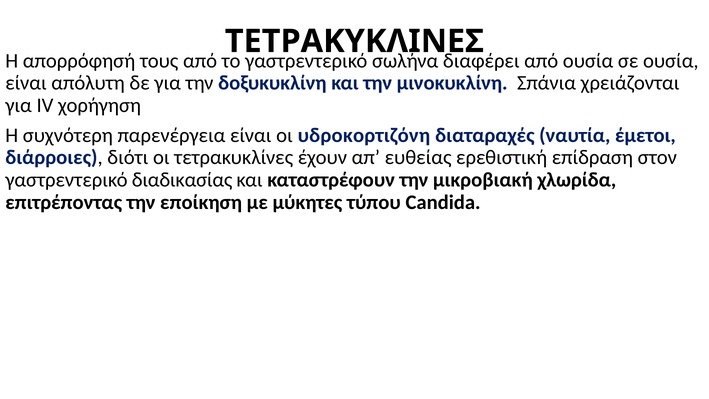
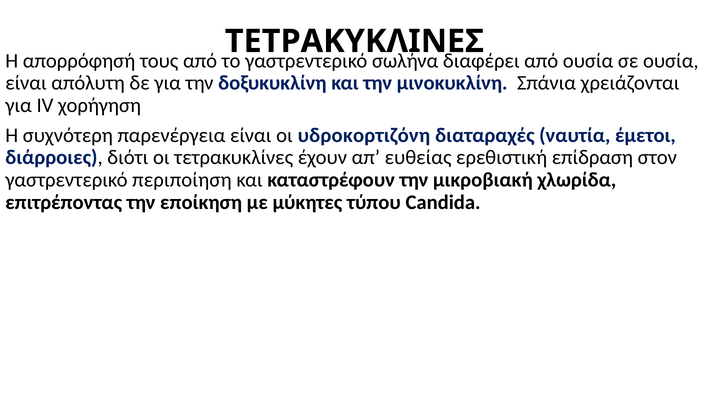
διαδικασίας: διαδικασίας -> περιποίηση (182, 180)
